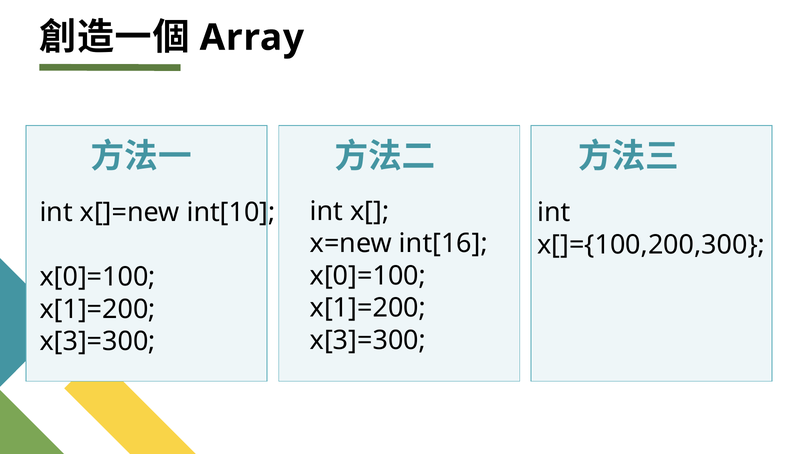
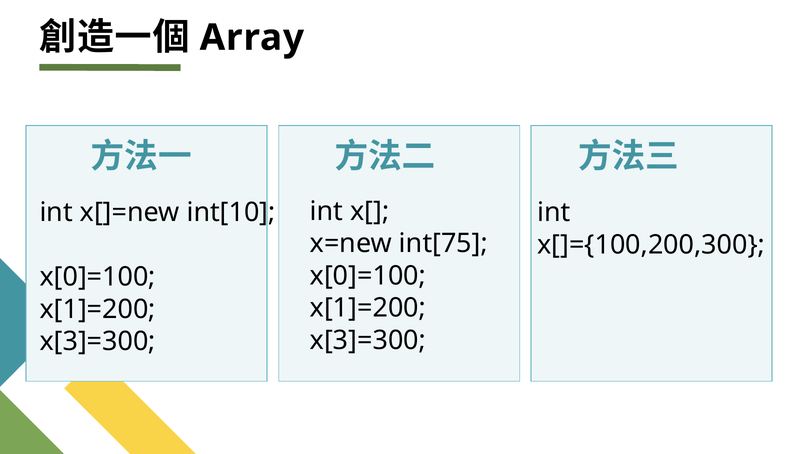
int[16: int[16 -> int[75 (443, 243)
